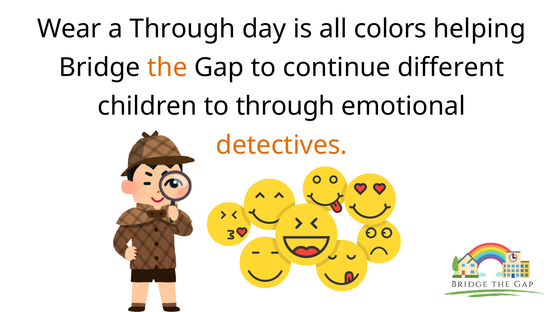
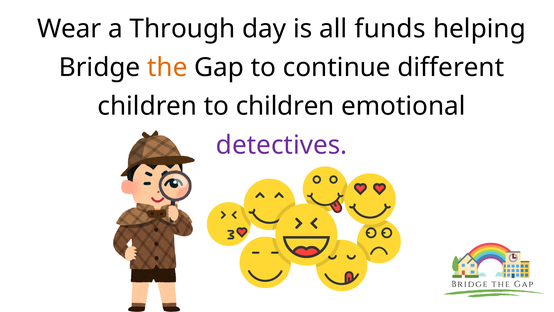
colors: colors -> funds (390, 29)
to through: through -> children (285, 106)
detectives colour: orange -> purple (282, 145)
